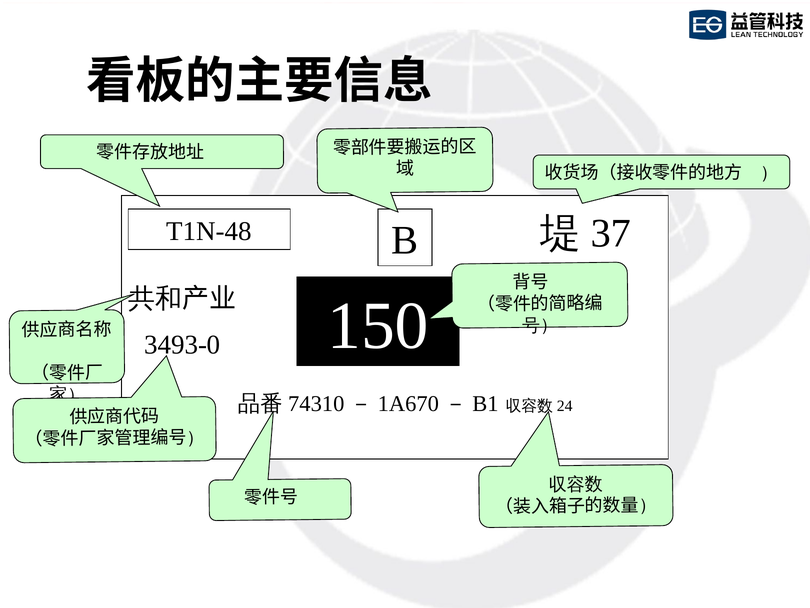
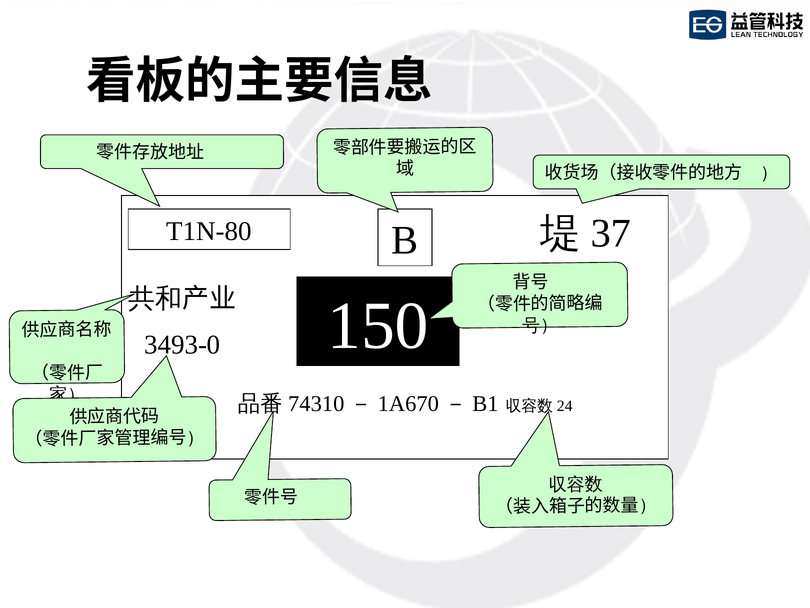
T1N-48: T1N-48 -> T1N-80 (209, 231)
